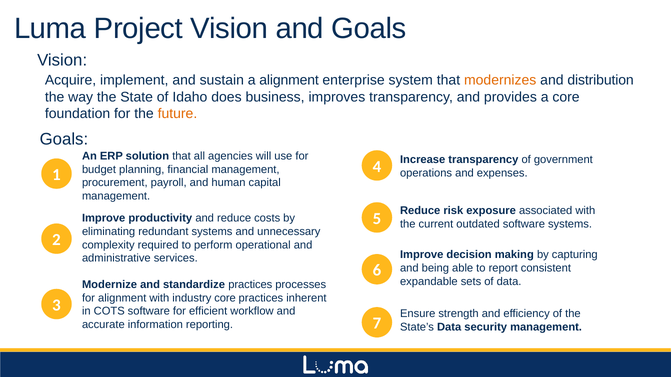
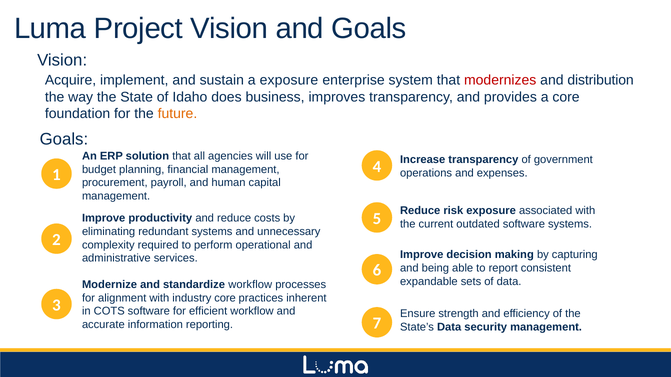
a alignment: alignment -> exposure (289, 80)
modernizes colour: orange -> red (500, 80)
standardize practices: practices -> workflow (250, 285)
